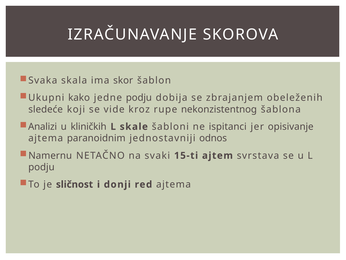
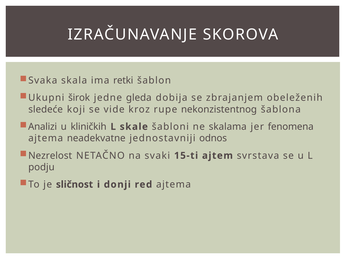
skor: skor -> retki (123, 80)
kako: kako -> širok (79, 98)
jedne podju: podju -> gleda (139, 98)
ispitanci: ispitanci -> skalama (228, 126)
opisivanje: opisivanje -> fenomena (291, 126)
paranoidnim: paranoidnim -> neadekvatne (96, 138)
Namernu: Namernu -> Nezrelost (50, 155)
